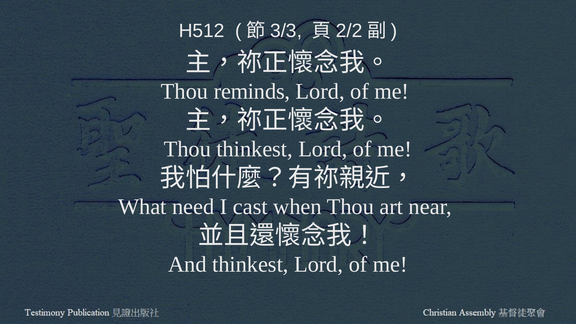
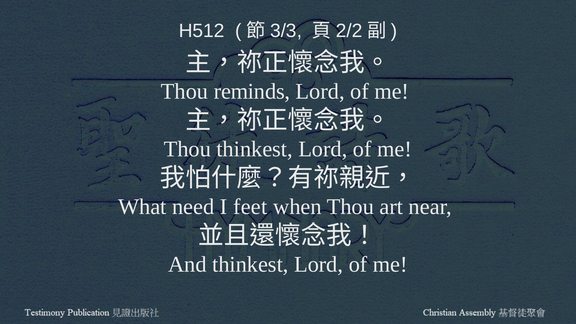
cast: cast -> feet (250, 207)
